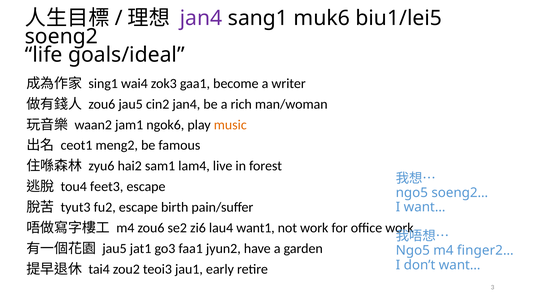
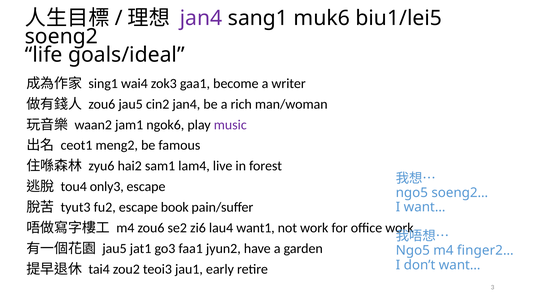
music colour: orange -> purple (230, 125)
feet3: feet3 -> only3 (107, 187)
birth: birth -> book (175, 207)
